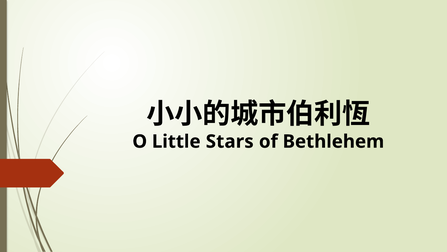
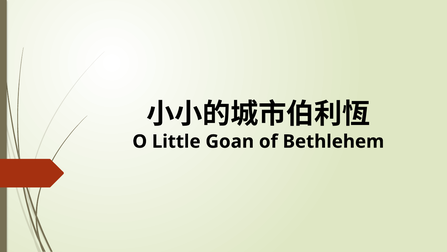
Stars: Stars -> Goan (230, 141)
